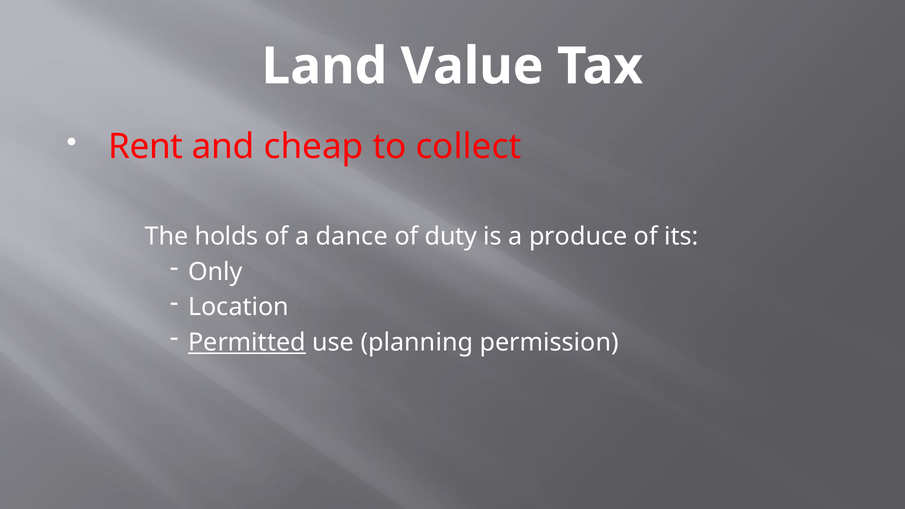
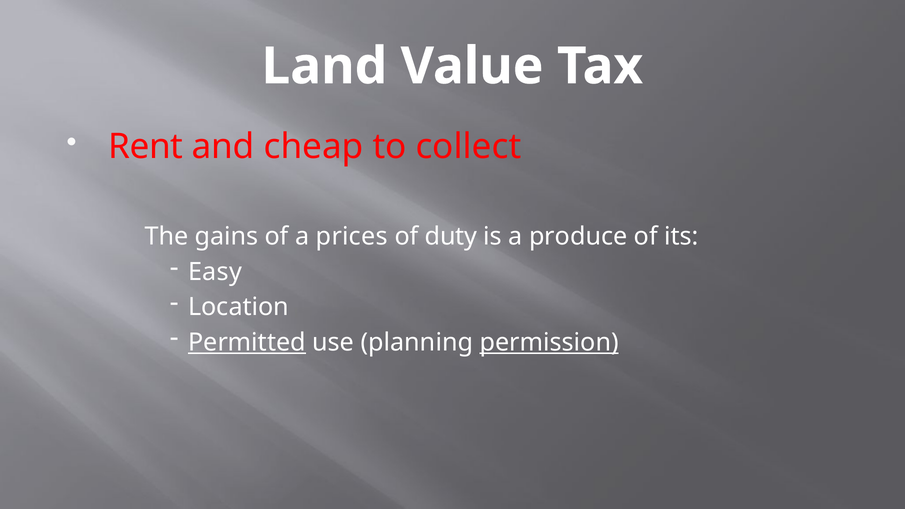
holds: holds -> gains (227, 237)
dance: dance -> prices (352, 237)
Only: Only -> Easy (215, 272)
permission underline: none -> present (549, 342)
